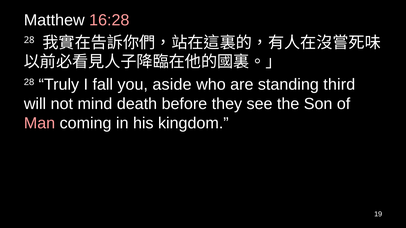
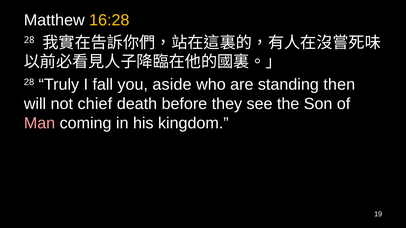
16:28 colour: pink -> yellow (109, 20)
third: third -> then (339, 85)
mind: mind -> chief (95, 104)
